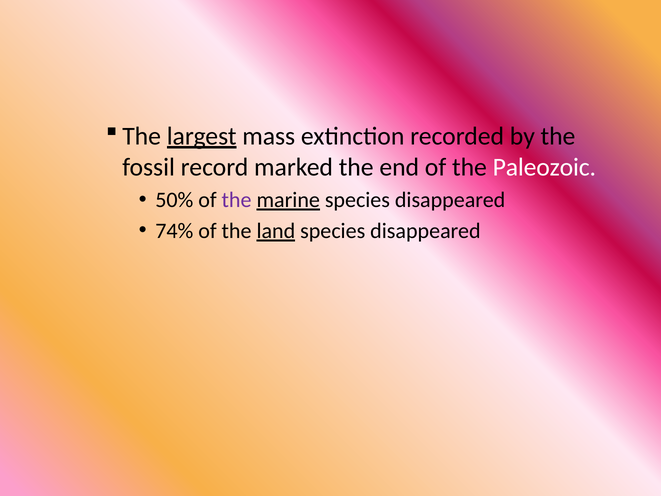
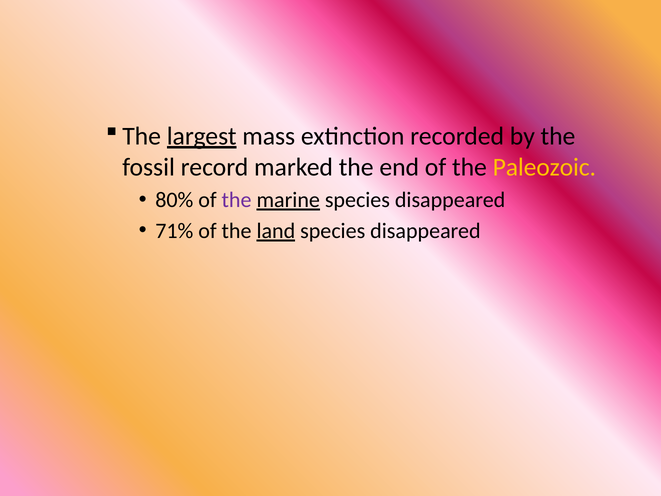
Paleozoic colour: white -> yellow (544, 167)
50%: 50% -> 80% (174, 200)
74%: 74% -> 71% (174, 231)
